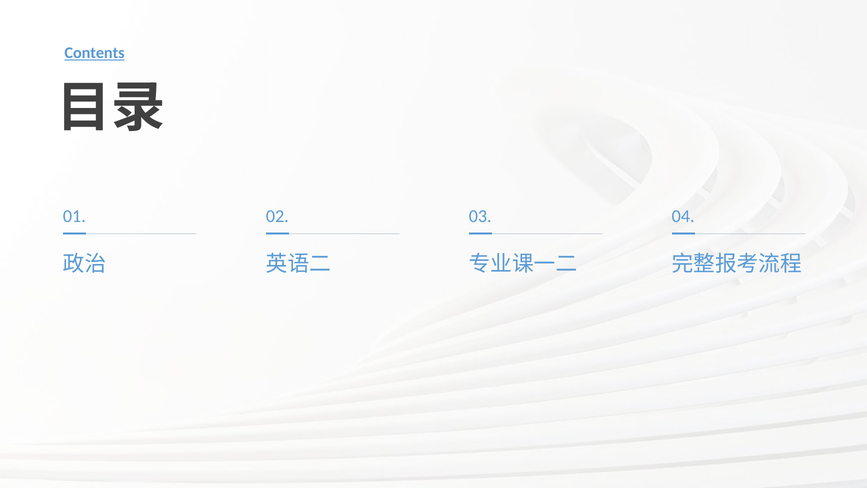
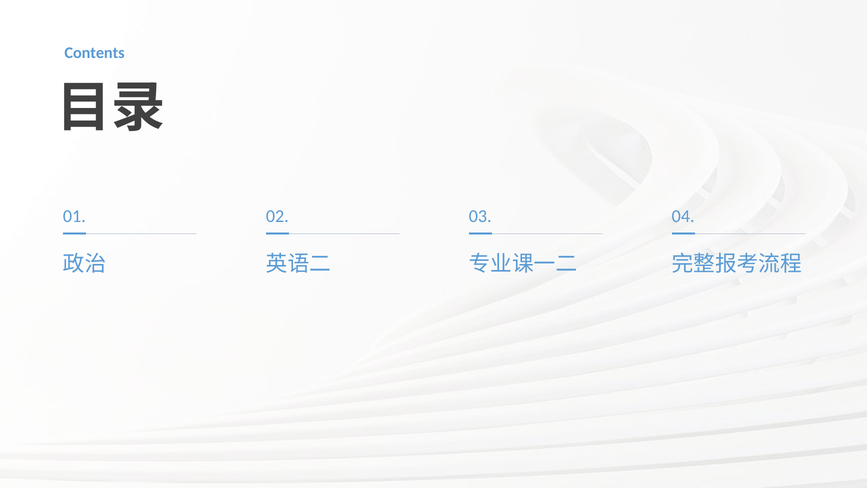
Contents underline: present -> none (95, 53)
